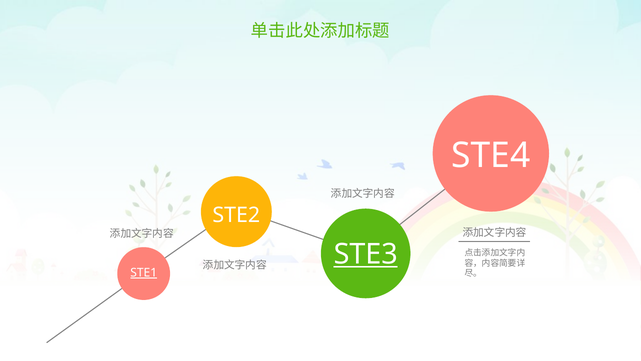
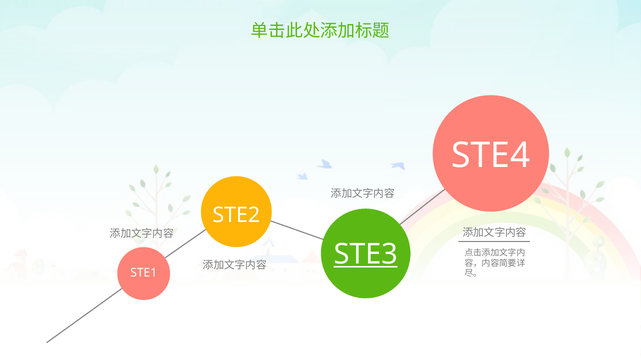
STE1 underline: present -> none (144, 273)
